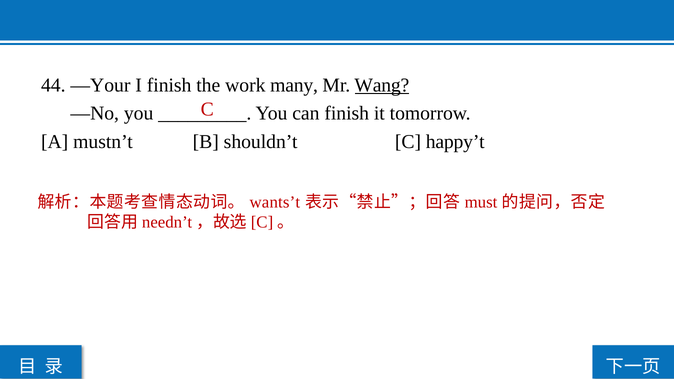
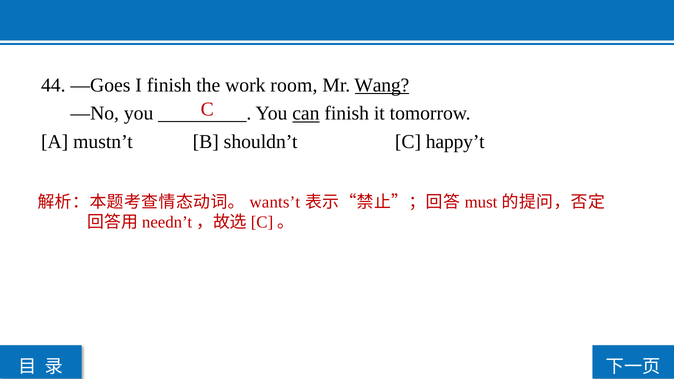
—Your: —Your -> —Goes (100, 85)
many: many -> room (294, 85)
can underline: none -> present (306, 114)
